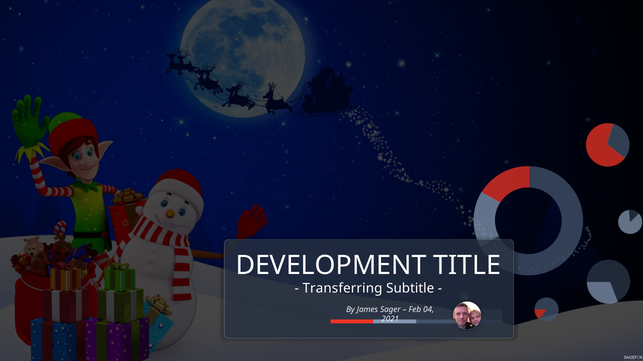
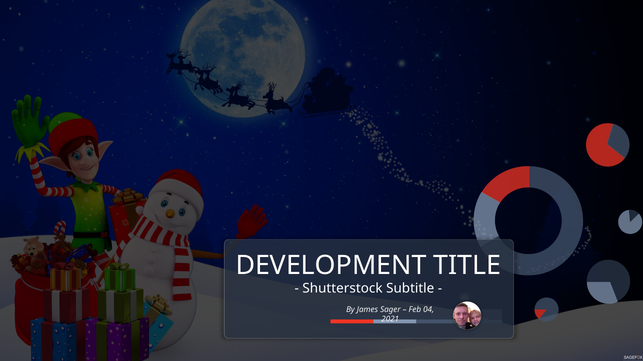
Transferring: Transferring -> Shutterstock (343, 289)
